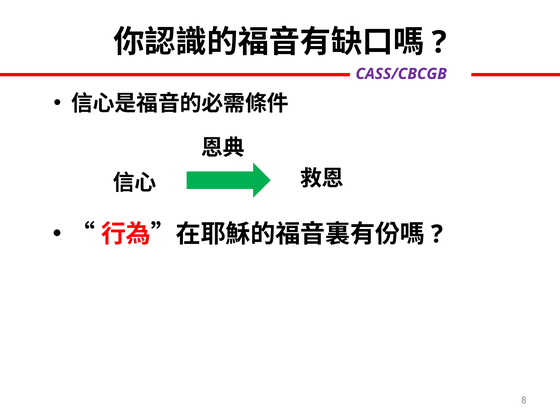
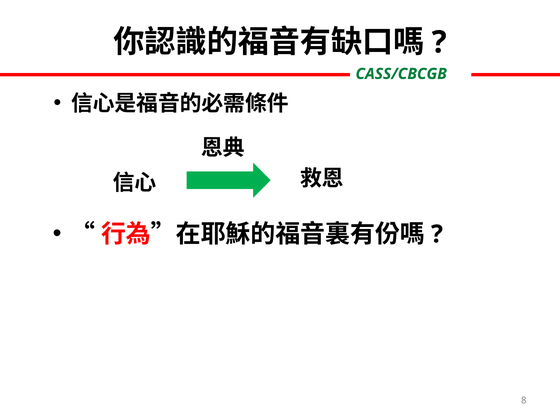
CASS/CBCGB colour: purple -> green (401, 74)
